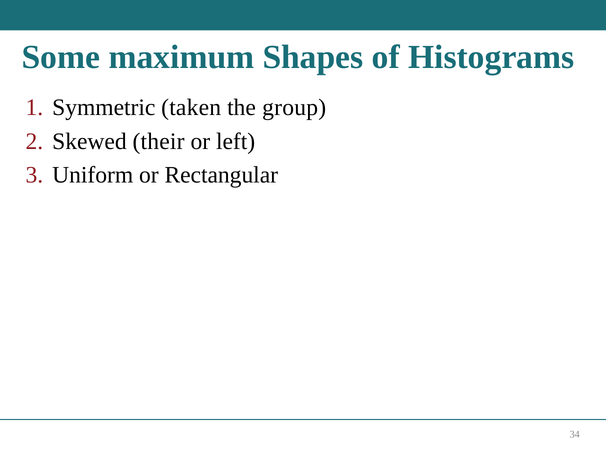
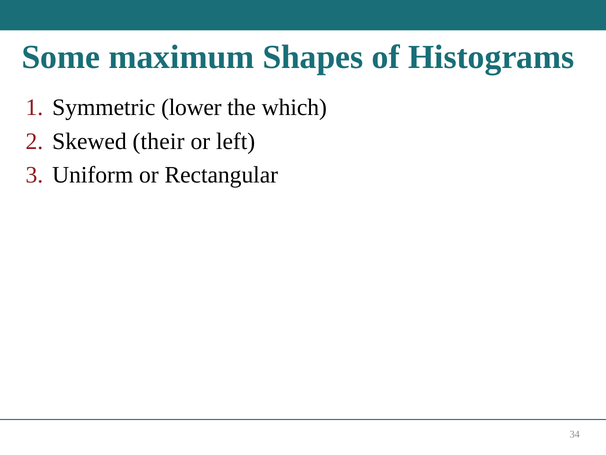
taken: taken -> lower (191, 107)
group: group -> which (294, 107)
